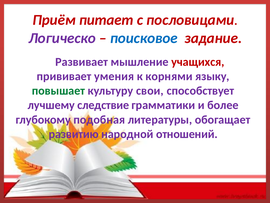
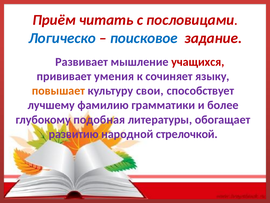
питает: питает -> читать (106, 20)
Логическо colour: purple -> blue (62, 38)
корнями: корнями -> сочиняет (169, 76)
повышает colour: green -> orange (58, 91)
следствие: следствие -> фамилию (103, 105)
отношений: отношений -> стрелочкой (187, 134)
